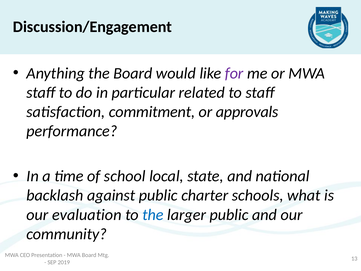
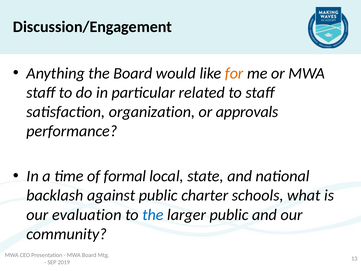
for colour: purple -> orange (234, 73)
commitment: commitment -> organization (152, 112)
school: school -> formal (125, 176)
